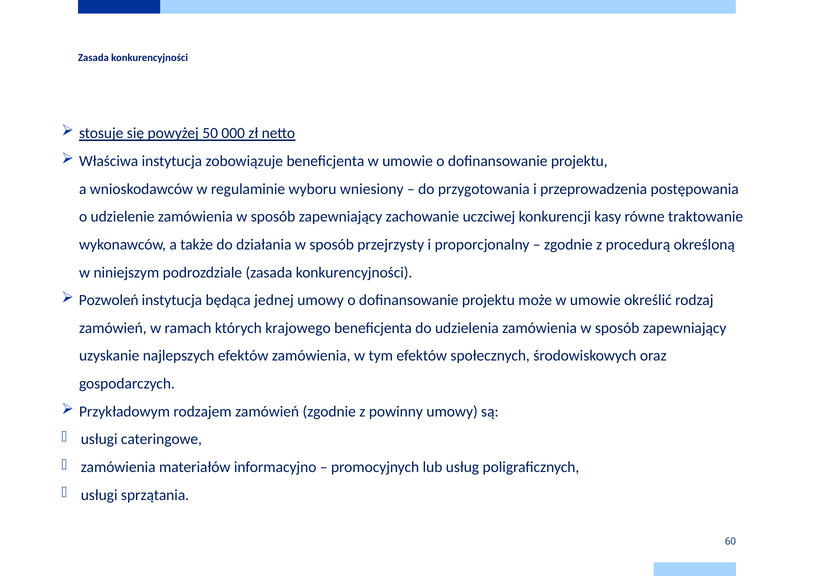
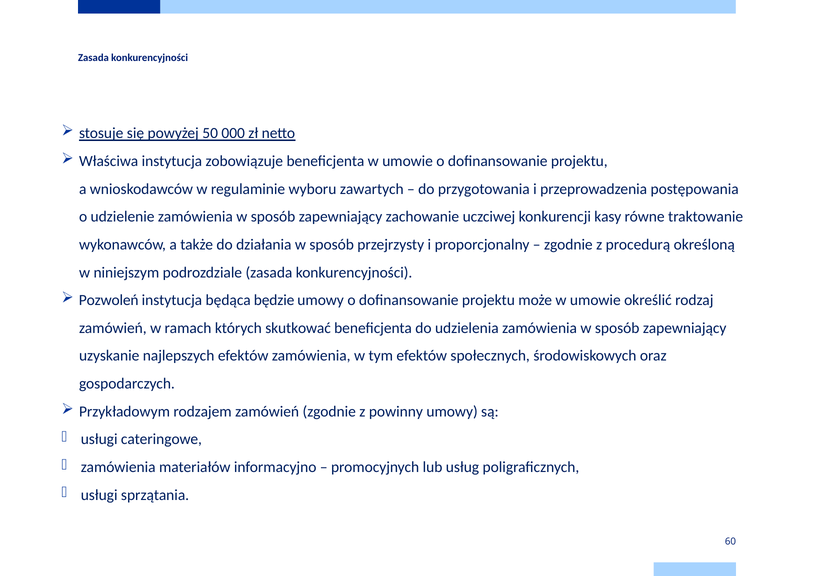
wniesiony: wniesiony -> zawartych (372, 189)
jednej: jednej -> będzie (274, 300)
krajowego: krajowego -> skutkować (298, 328)
